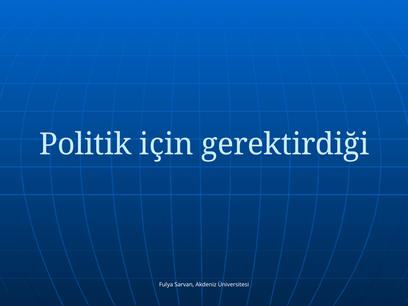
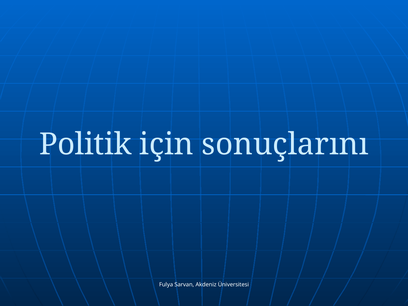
gerektirdiği: gerektirdiği -> sonuçlarını (285, 144)
